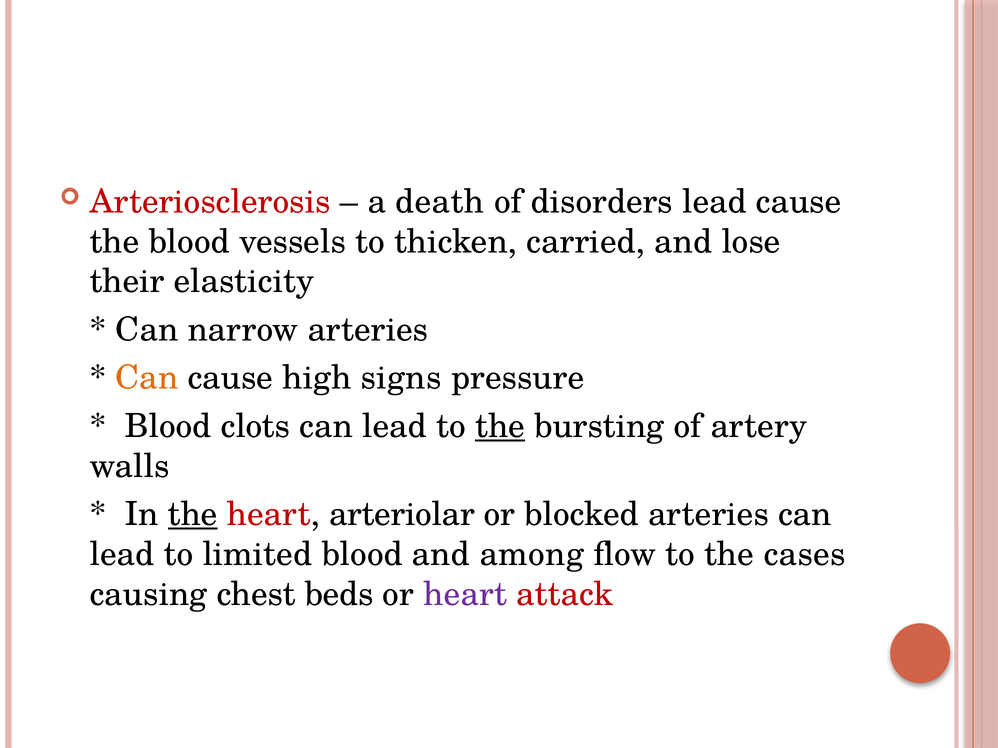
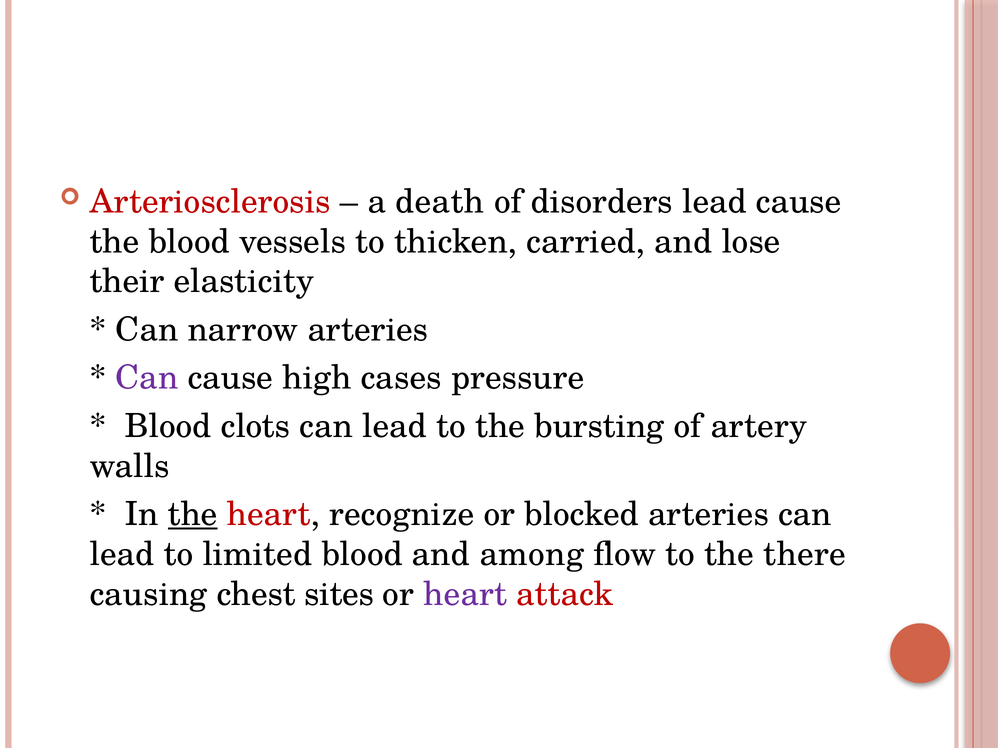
Can colour: orange -> purple (147, 378)
signs: signs -> cases (401, 378)
the underline: present -> none (500, 426)
arteriolar: arteriolar -> recognize (402, 515)
cases: cases -> there (805, 555)
beds: beds -> sites (339, 594)
